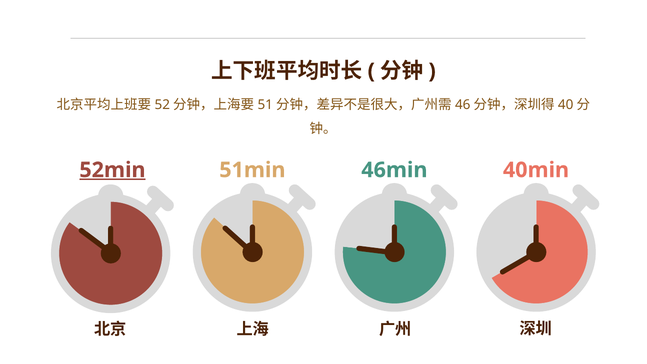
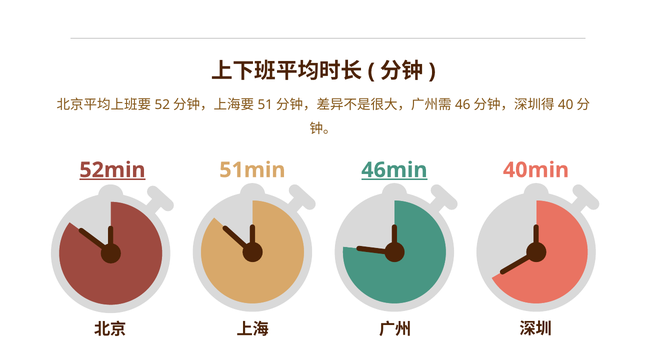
46min underline: none -> present (394, 170)
